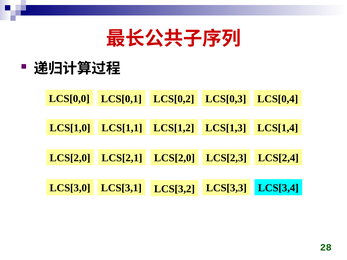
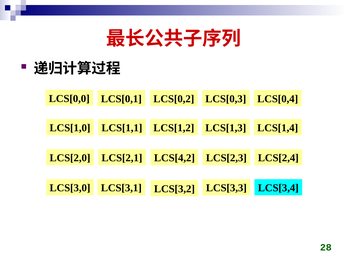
LCS[2,0: LCS[2,0 -> LCS[4,2 (174, 158)
